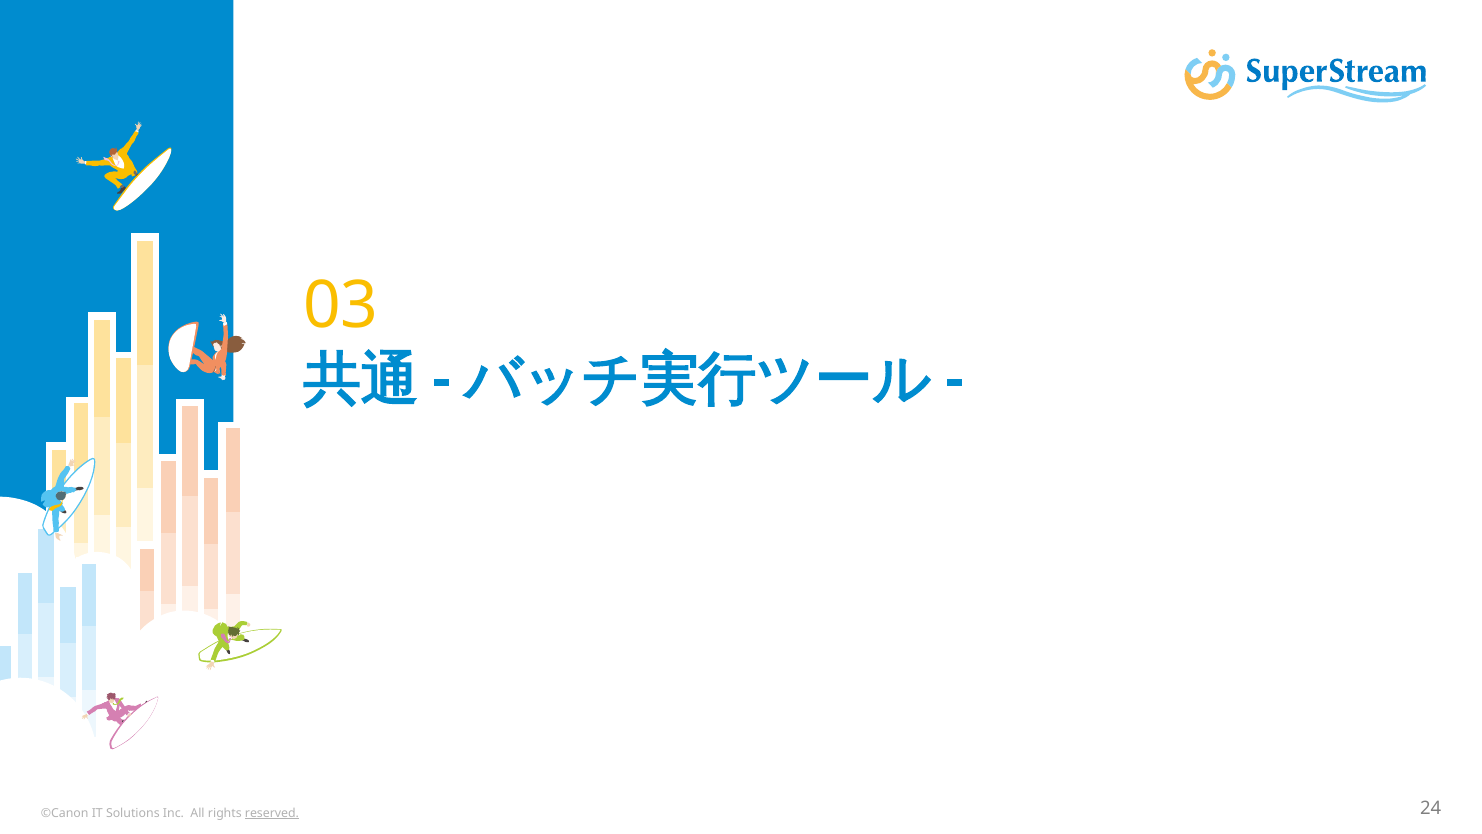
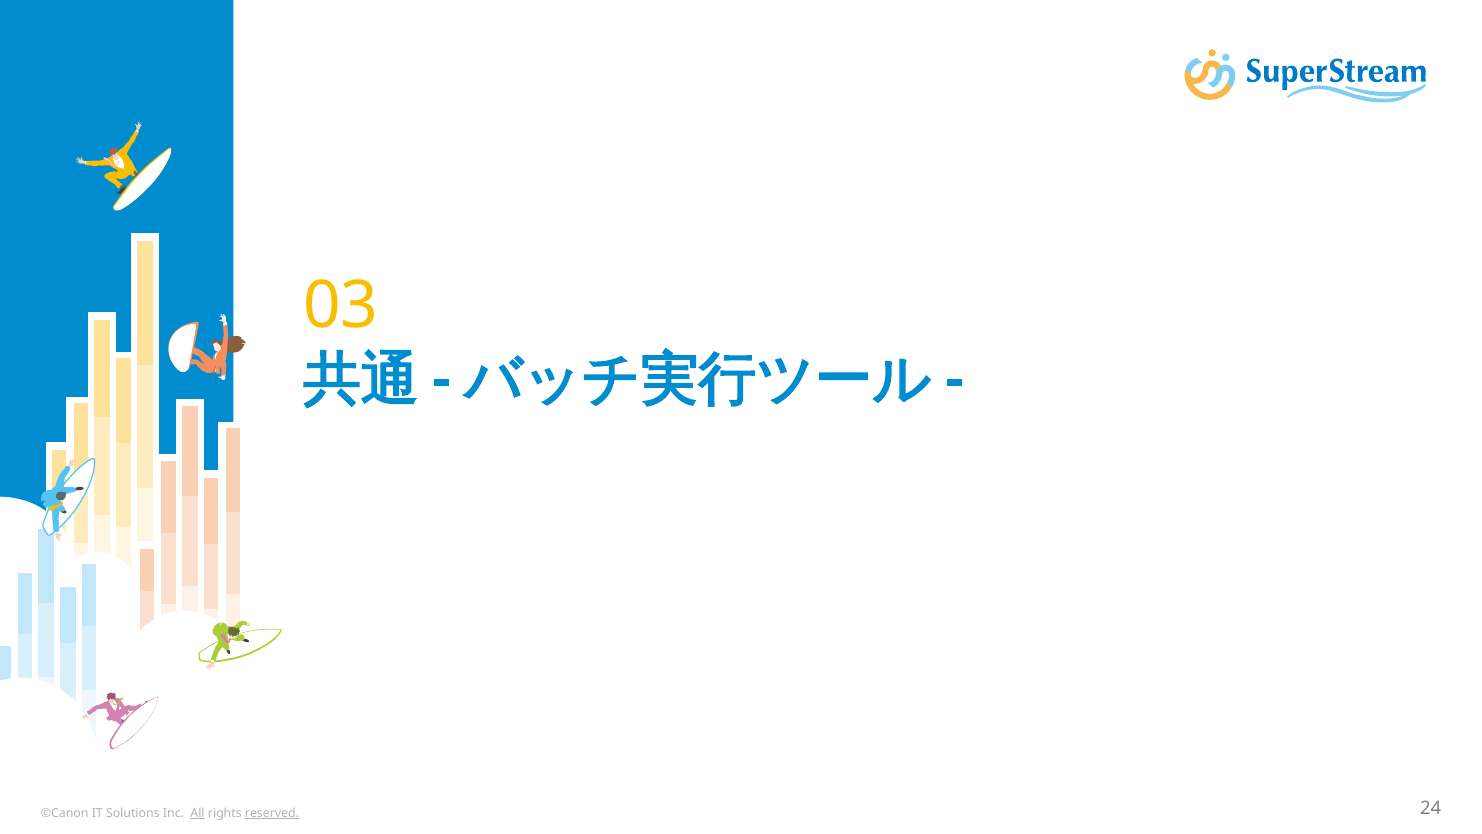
All underline: none -> present (198, 813)
